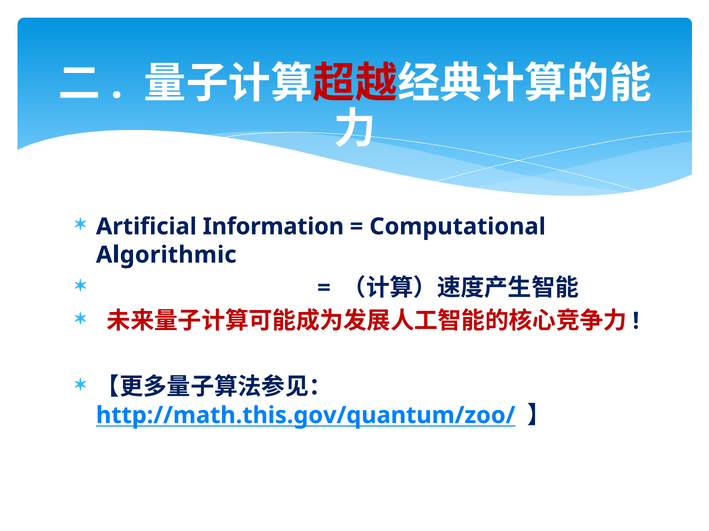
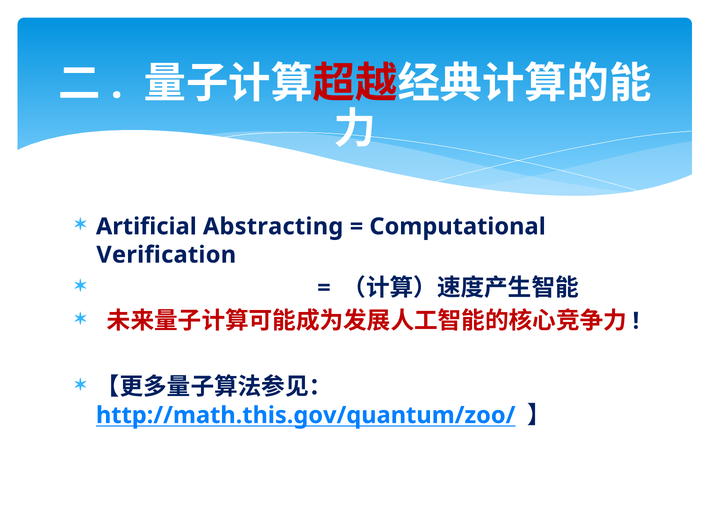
Information: Information -> Abstracting (273, 227)
Algorithmic: Algorithmic -> Verification (166, 255)
